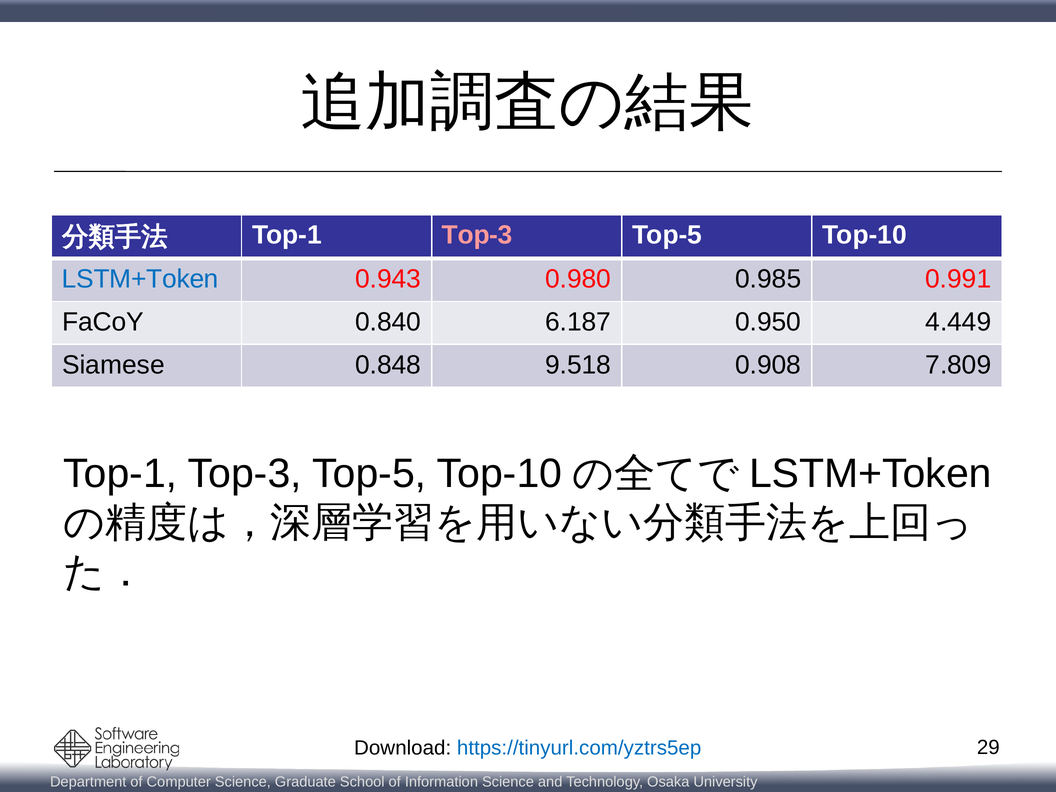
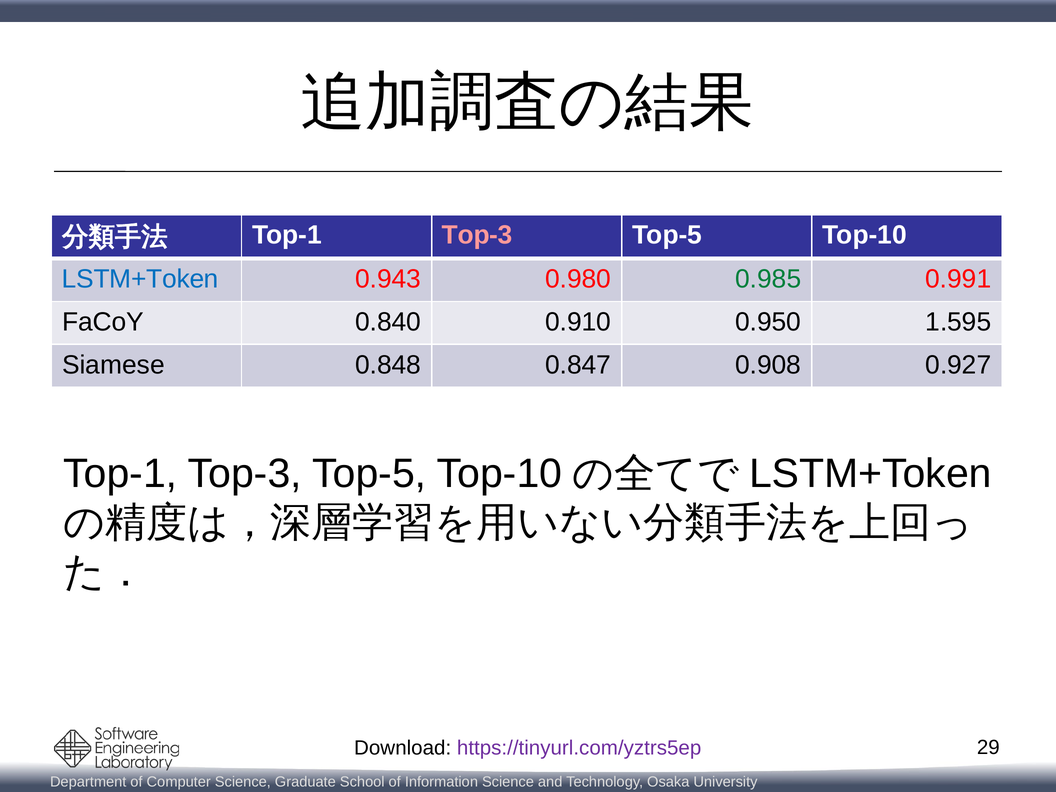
0.985 colour: black -> green (768, 279)
6.187: 6.187 -> 0.910 (578, 322)
4.449: 4.449 -> 1.595 (958, 322)
9.518: 9.518 -> 0.847 (578, 365)
7.809: 7.809 -> 0.927 (958, 365)
https://tinyurl.com/yztrs5ep colour: blue -> purple (579, 748)
